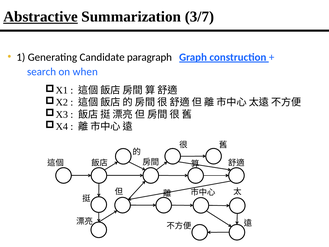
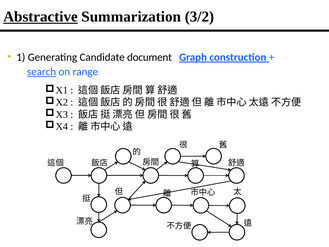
3/7: 3/7 -> 3/2 (199, 17)
paragraph: paragraph -> document (149, 57)
search underline: none -> present (42, 72)
when: when -> range (85, 72)
